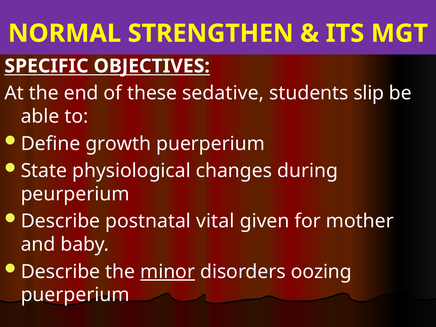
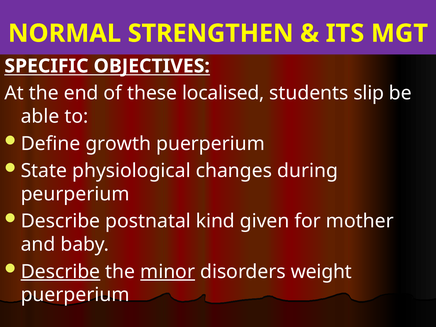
sedative: sedative -> localised (223, 93)
vital: vital -> kind (215, 221)
Describe underline: none -> present (60, 272)
oozing: oozing -> weight (321, 272)
